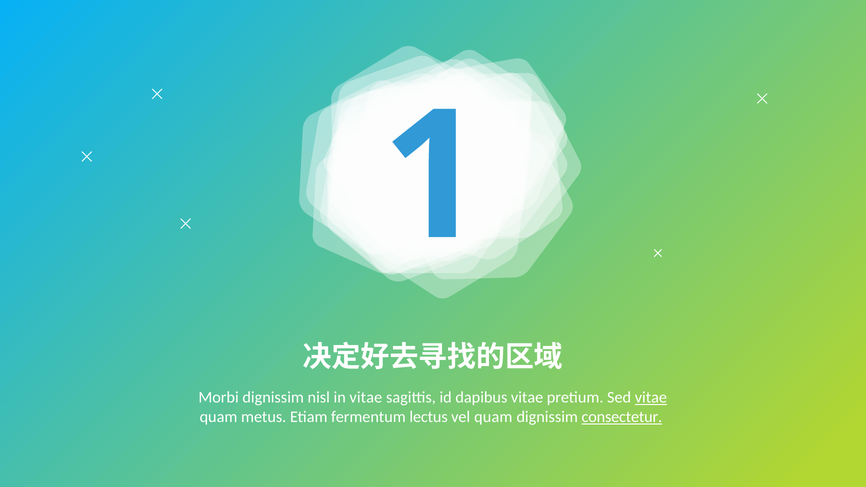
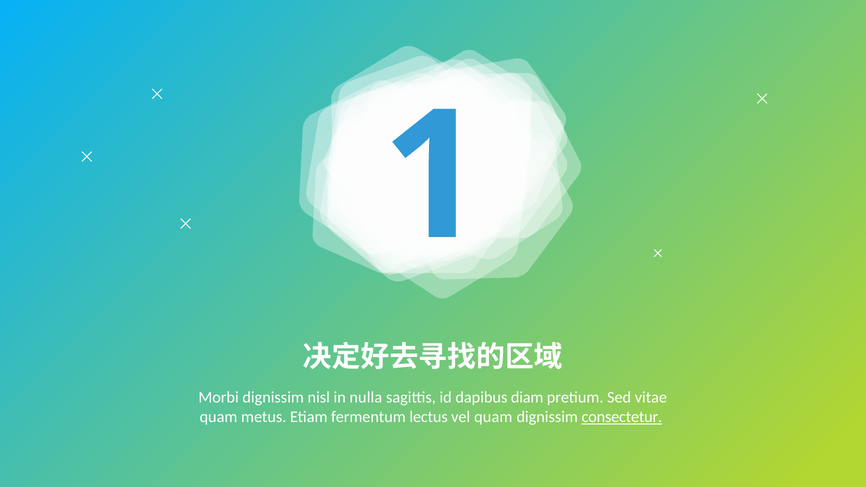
in vitae: vitae -> nulla (366, 398)
dapibus vitae: vitae -> diam (527, 398)
vitae underline: present -> none (651, 398)
